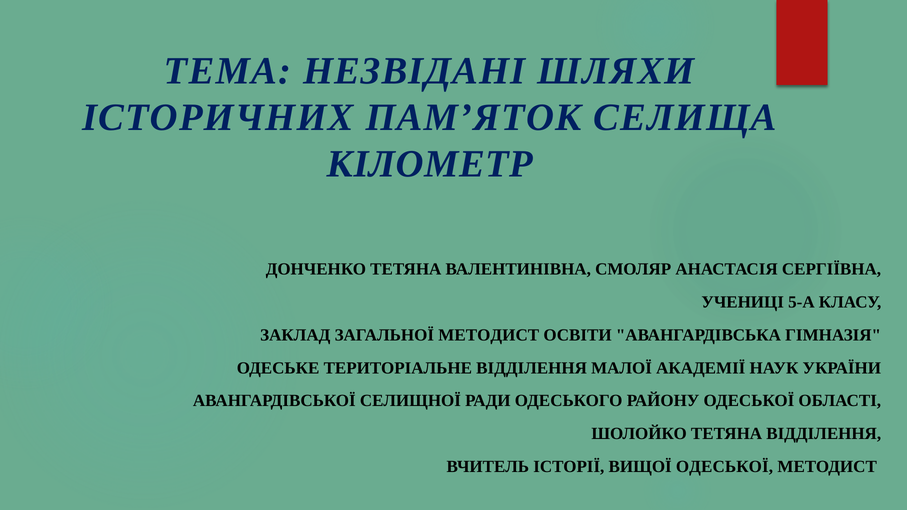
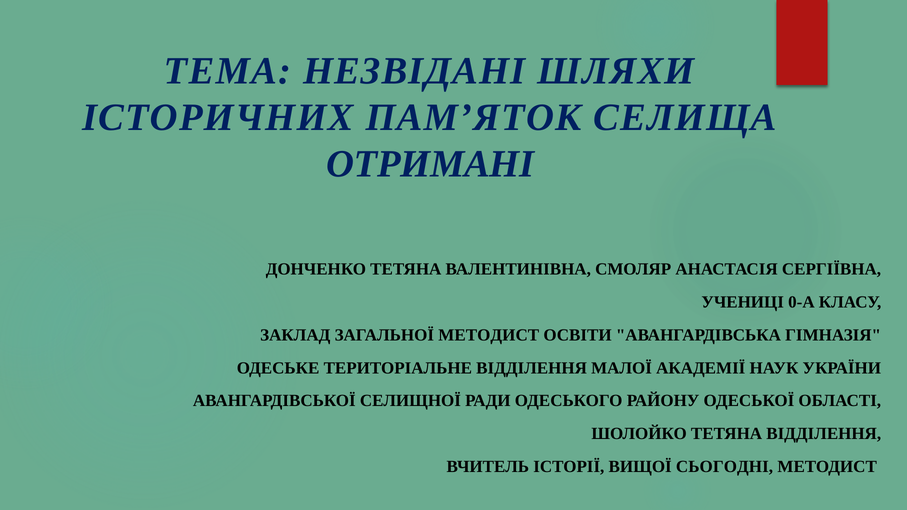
КІЛОМЕТР: КІЛОМЕТР -> ОТРИМАНІ (430, 164)
5-А: 5-А -> 0-А (801, 302)
ВИЩОЇ ОДЕСЬКОЇ: ОДЕСЬКОЇ -> СЬОГОДНІ (725, 467)
